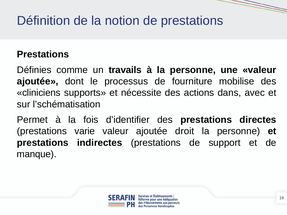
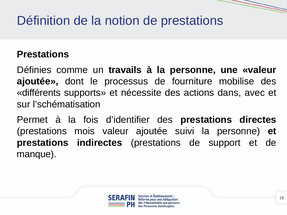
cliniciens: cliniciens -> différents (39, 93)
varie: varie -> mois (85, 131)
droit: droit -> suivi (185, 131)
